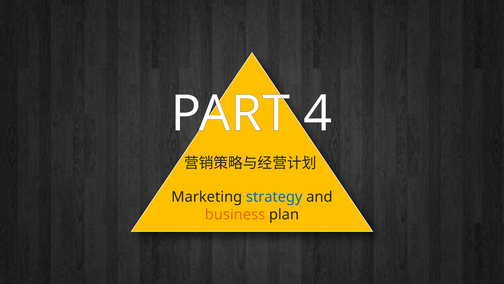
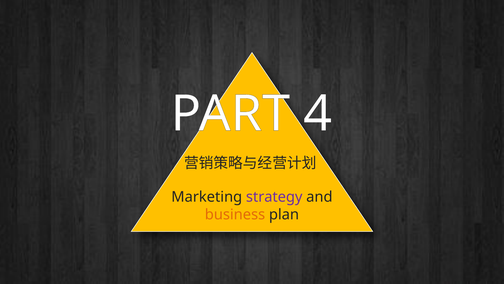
strategy colour: blue -> purple (274, 197)
